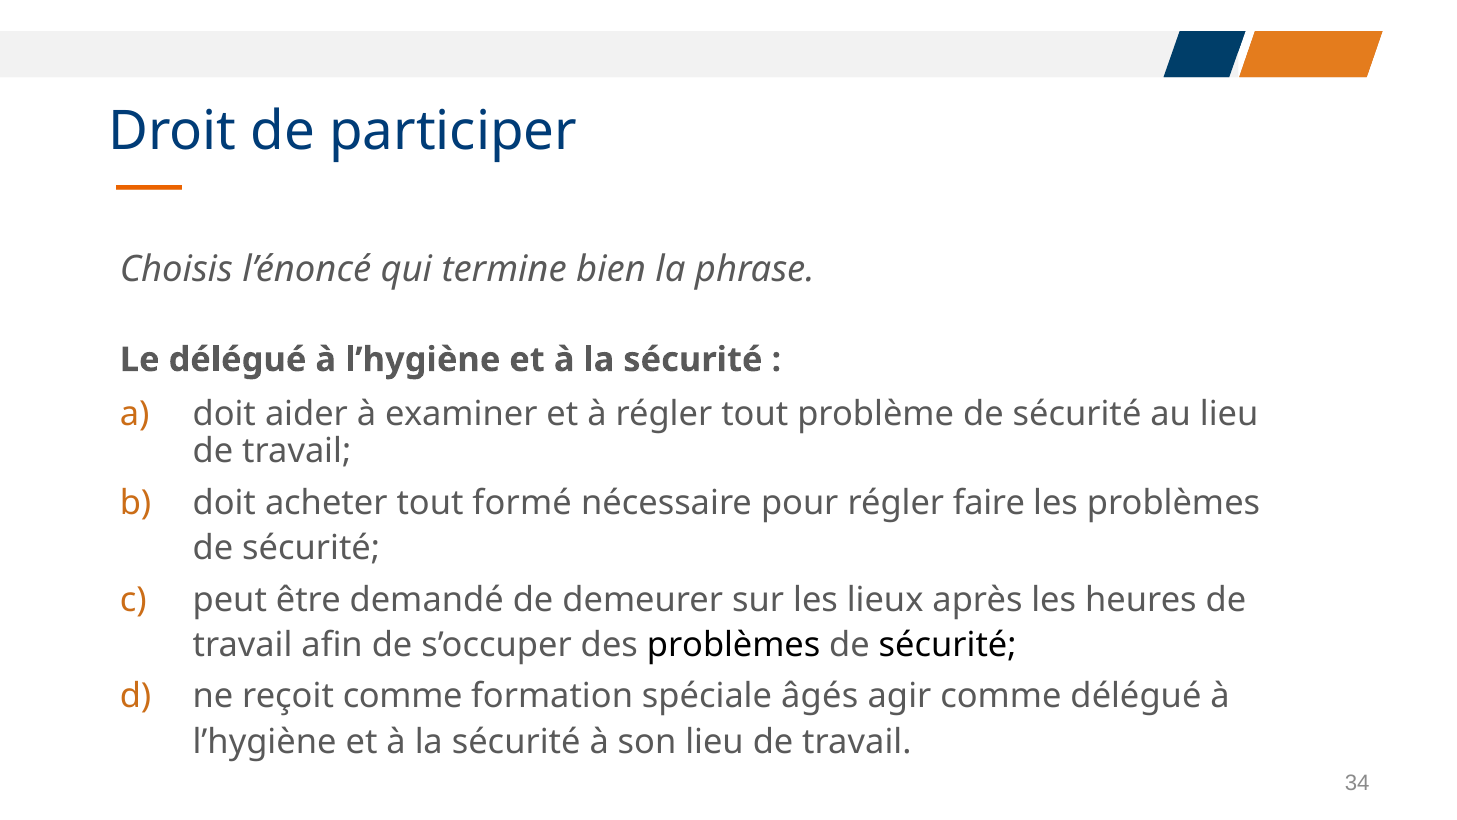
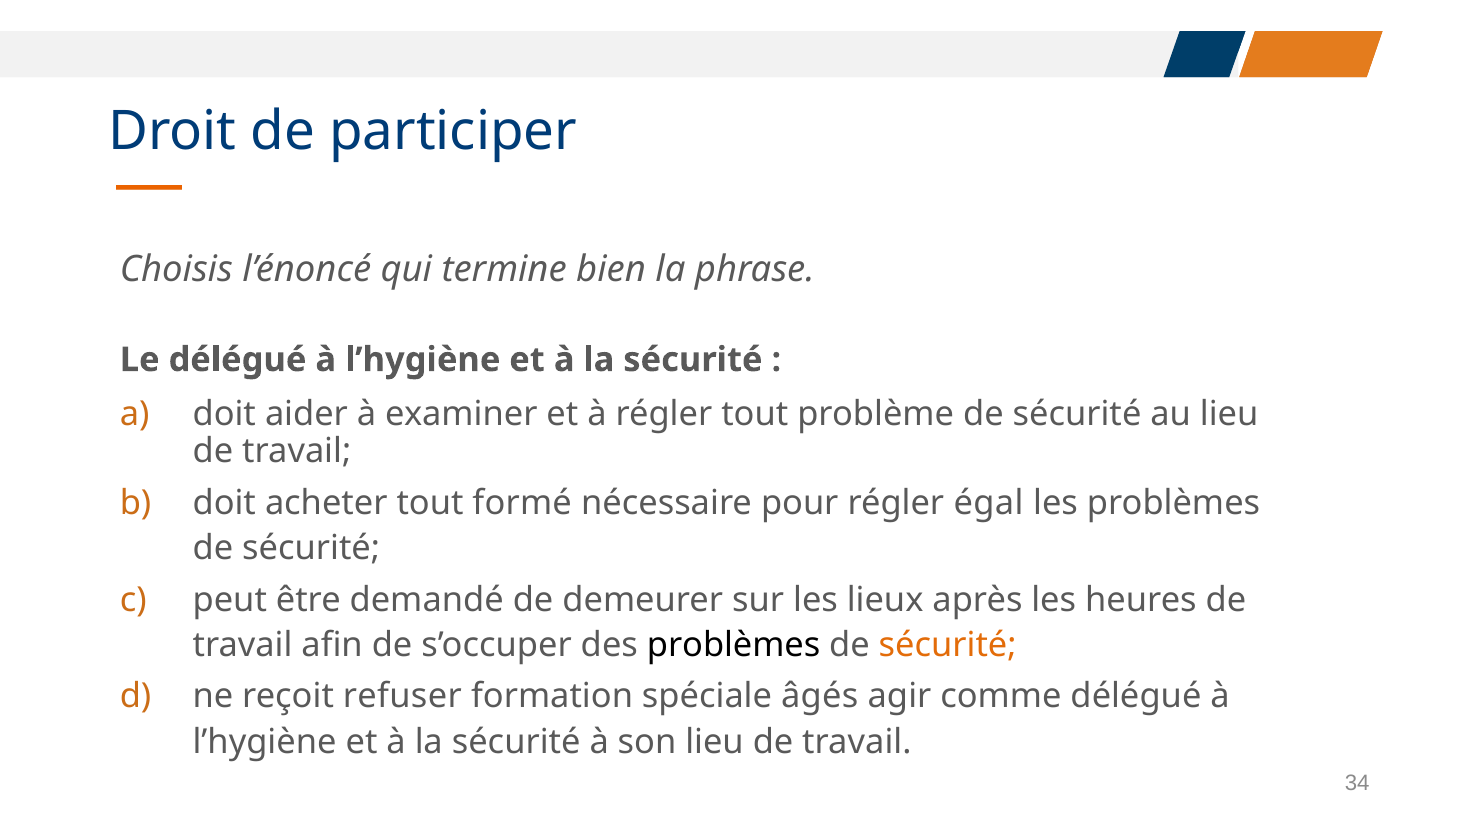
faire: faire -> égal (989, 503)
sécurité colour: black -> orange (948, 645)
reçoit comme: comme -> refuser (402, 696)
